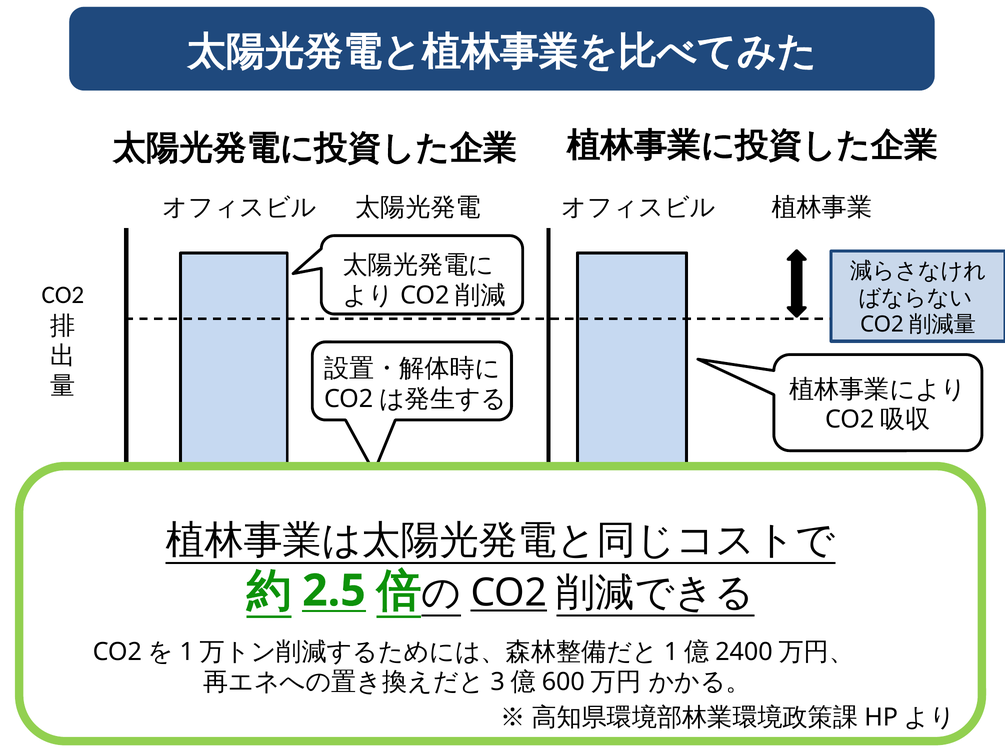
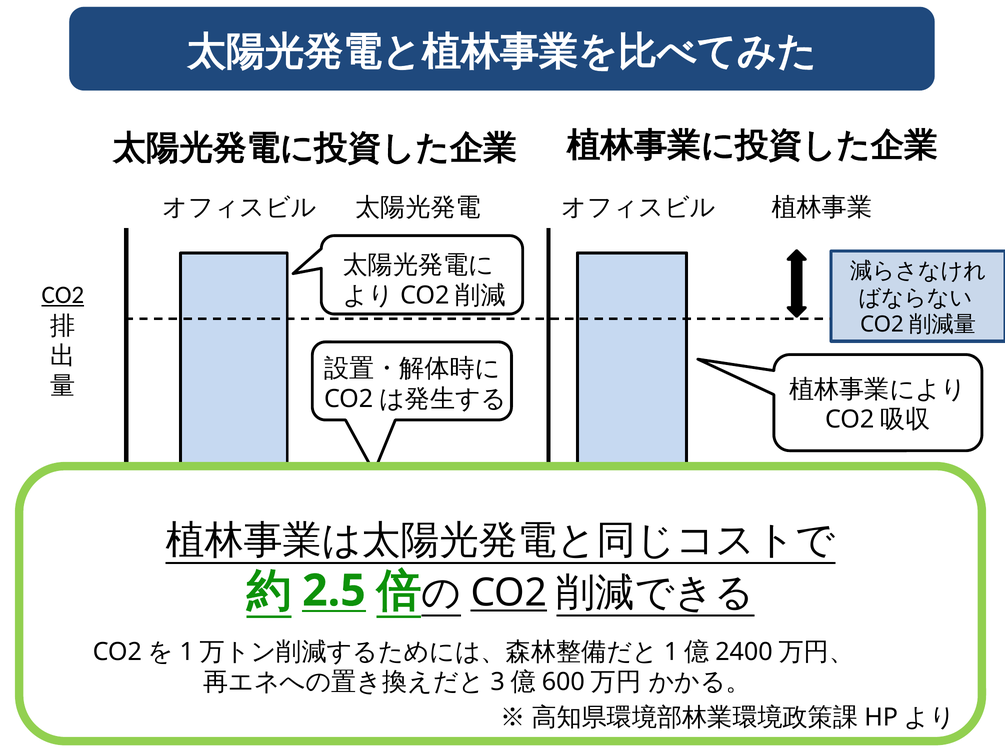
CO2 underline: none -> present (63, 295)
